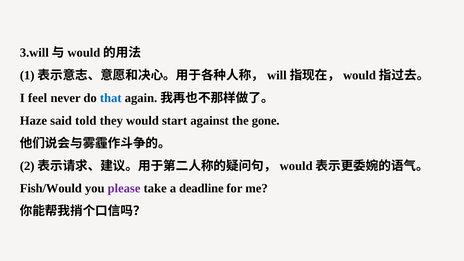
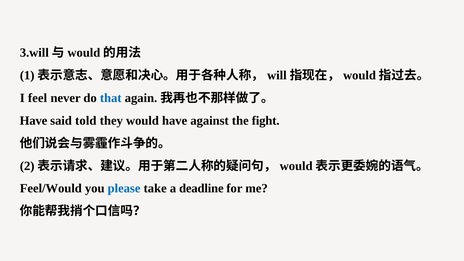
Haze: Haze -> Have (34, 121)
would start: start -> have (175, 121)
gone: gone -> fight (266, 121)
Fish/Would: Fish/Would -> Feel/Would (51, 189)
please colour: purple -> blue (124, 189)
